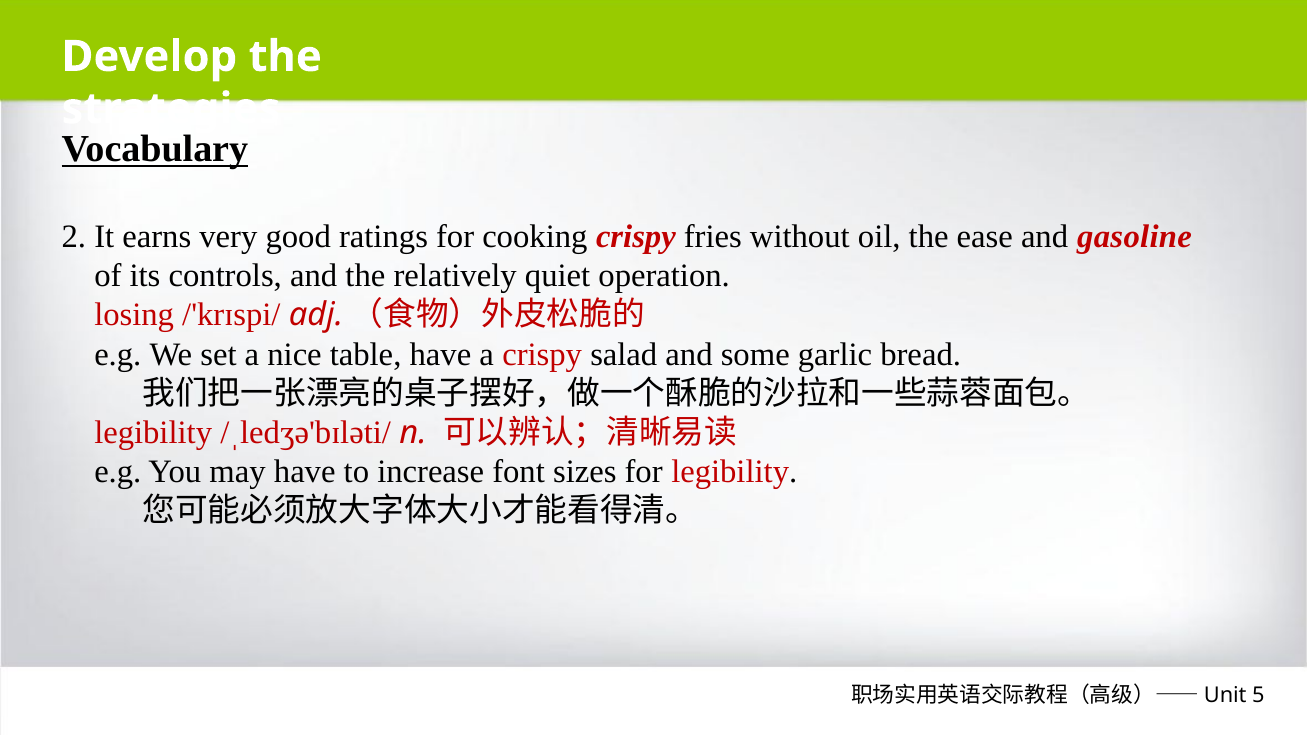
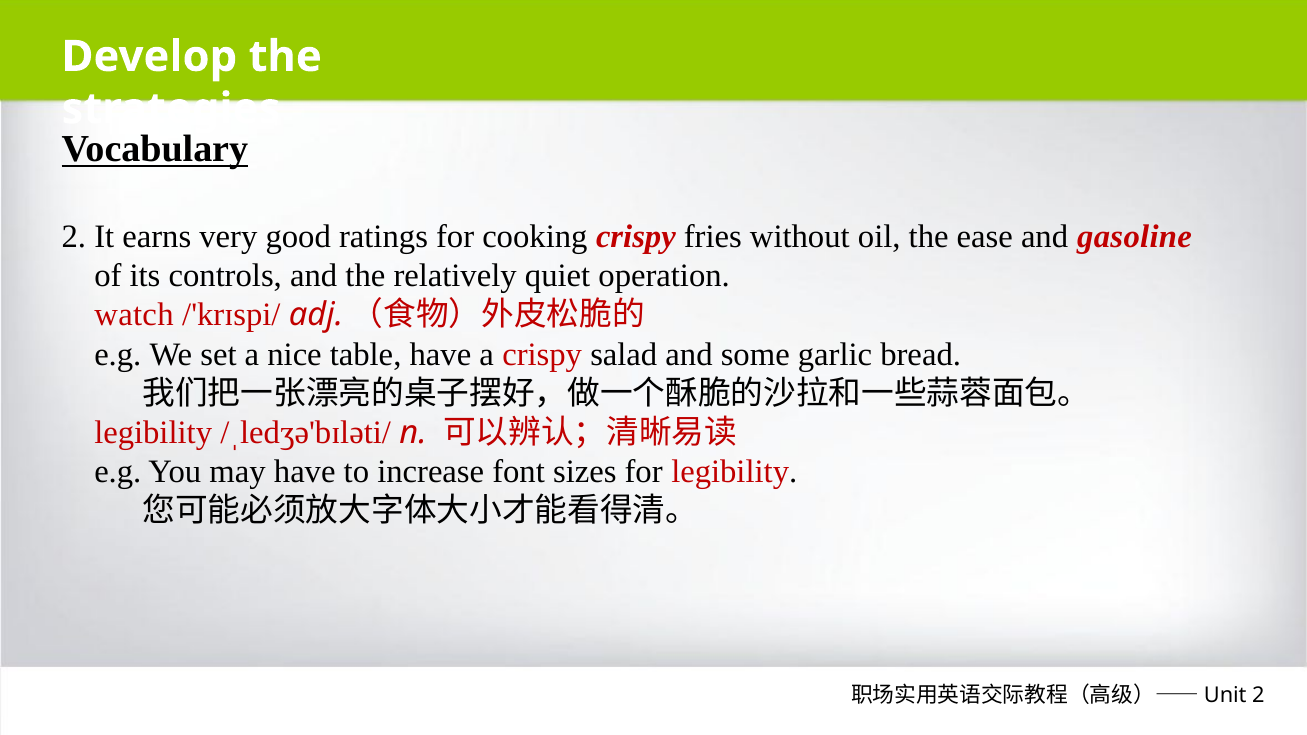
losing: losing -> watch (134, 315)
5: 5 -> 2 (1258, 696)
